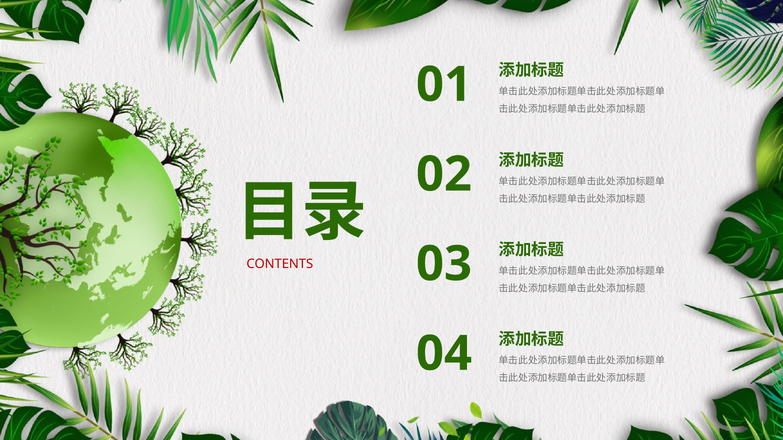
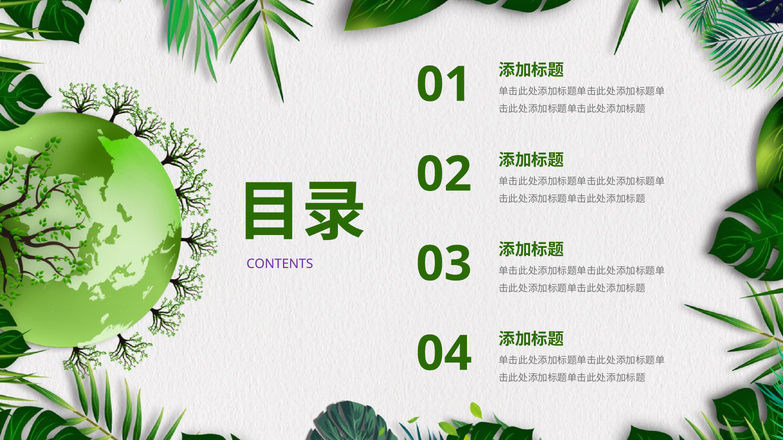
CONTENTS colour: red -> purple (280, 264)
